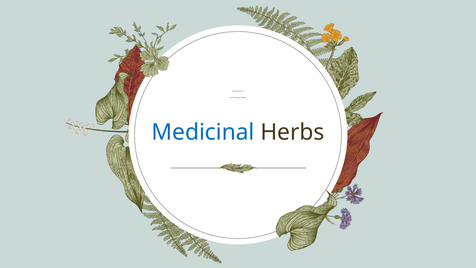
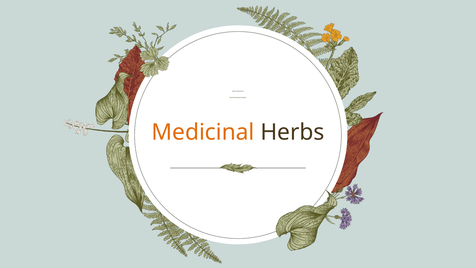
Medicinal colour: blue -> orange (203, 132)
